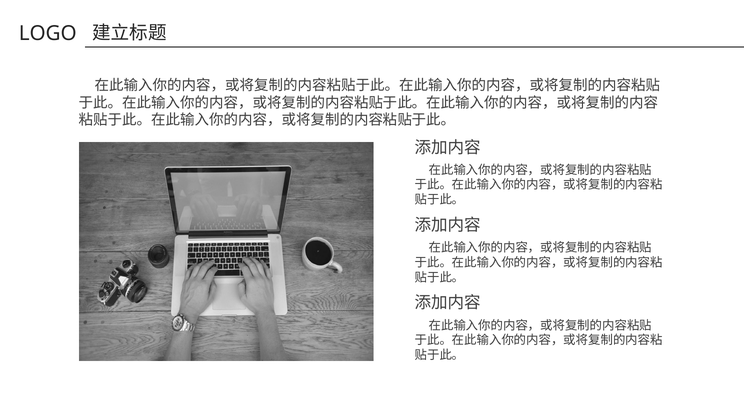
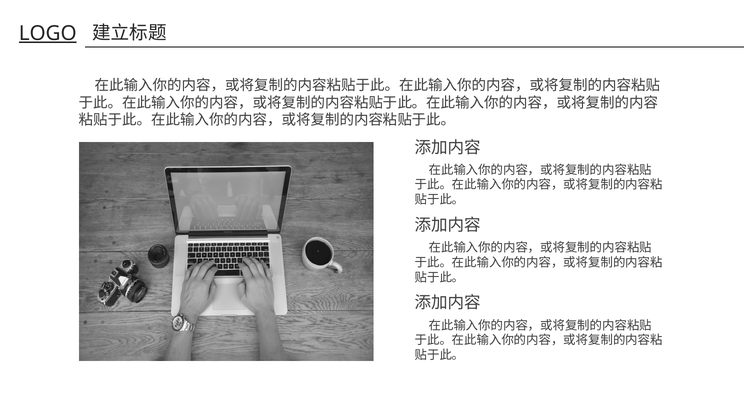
LOGO underline: none -> present (48, 33)
